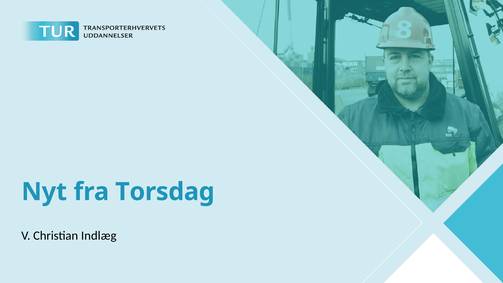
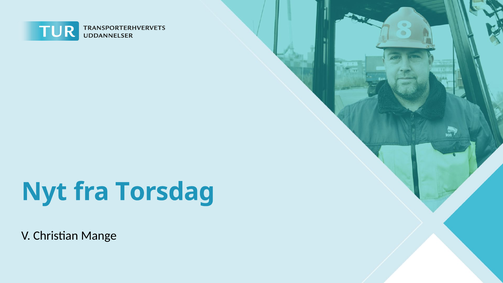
Indlæg: Indlæg -> Mange (99, 236)
